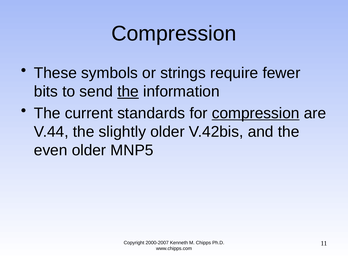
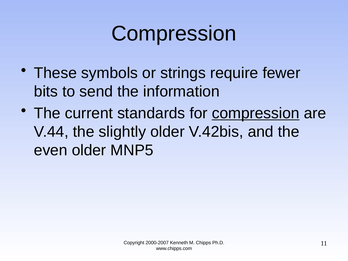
the underline: present -> none (128, 92)
